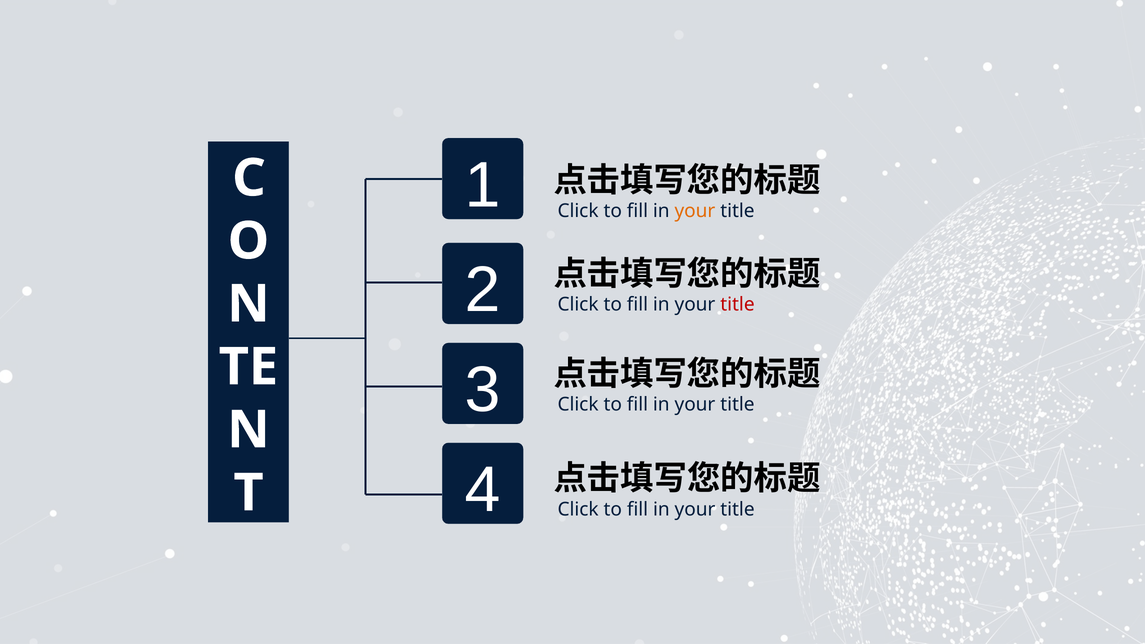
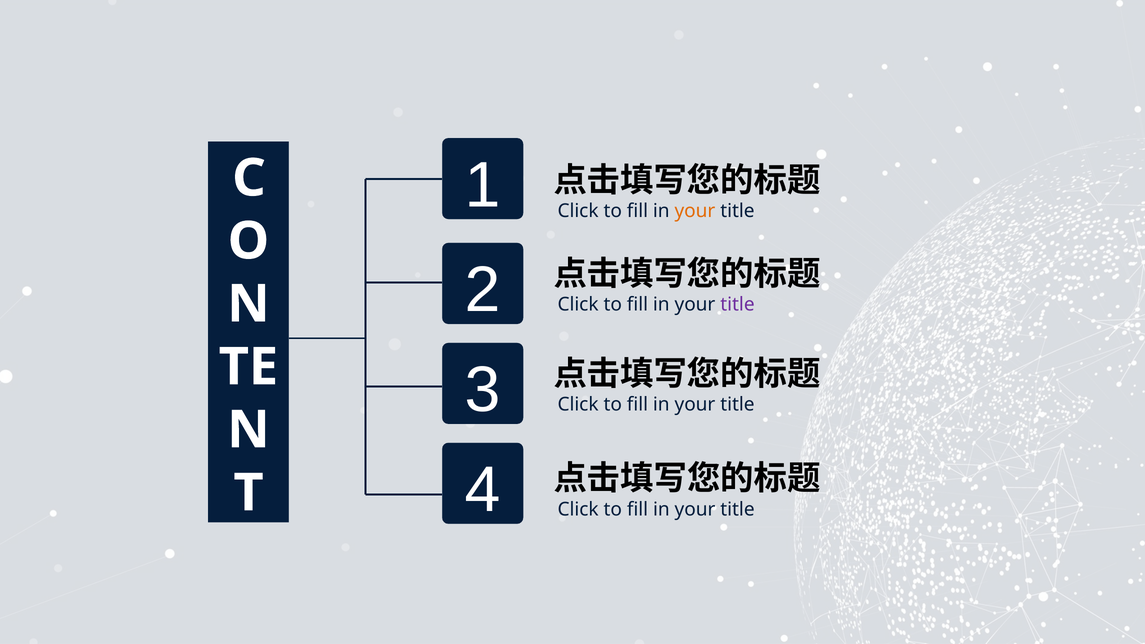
title colour: red -> purple (737, 305)
